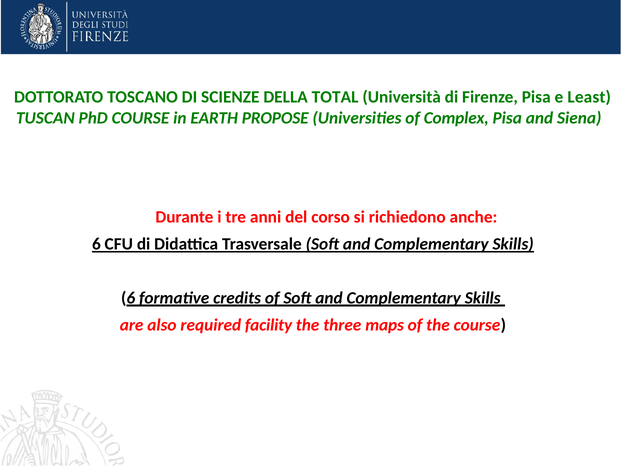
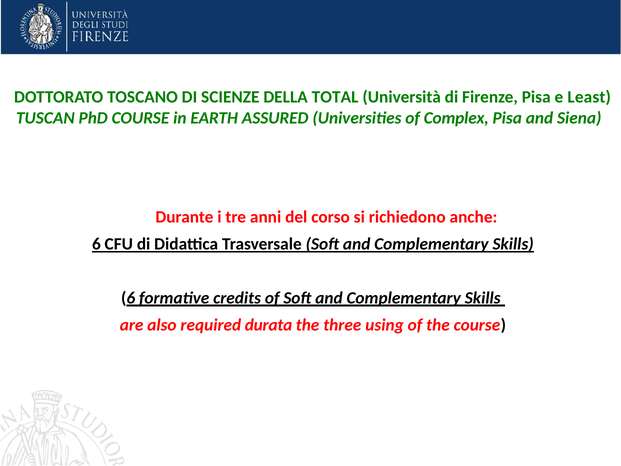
PROPOSE: PROPOSE -> ASSURED (275, 118)
facility: facility -> durata (269, 325)
maps: maps -> using (385, 325)
